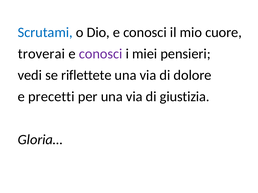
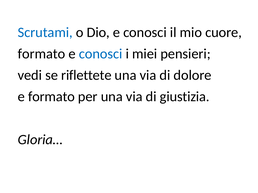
troverai: troverai -> formato (42, 54)
conosci colour: purple -> blue (101, 54)
e precetti: precetti -> formato (51, 97)
